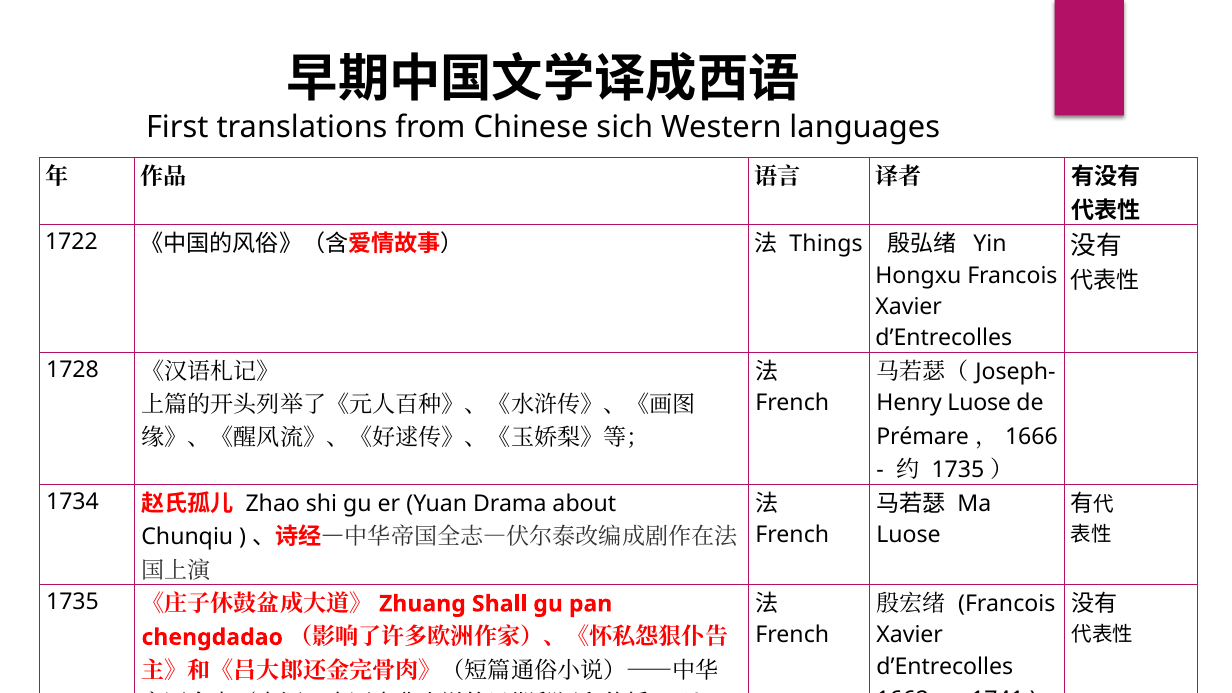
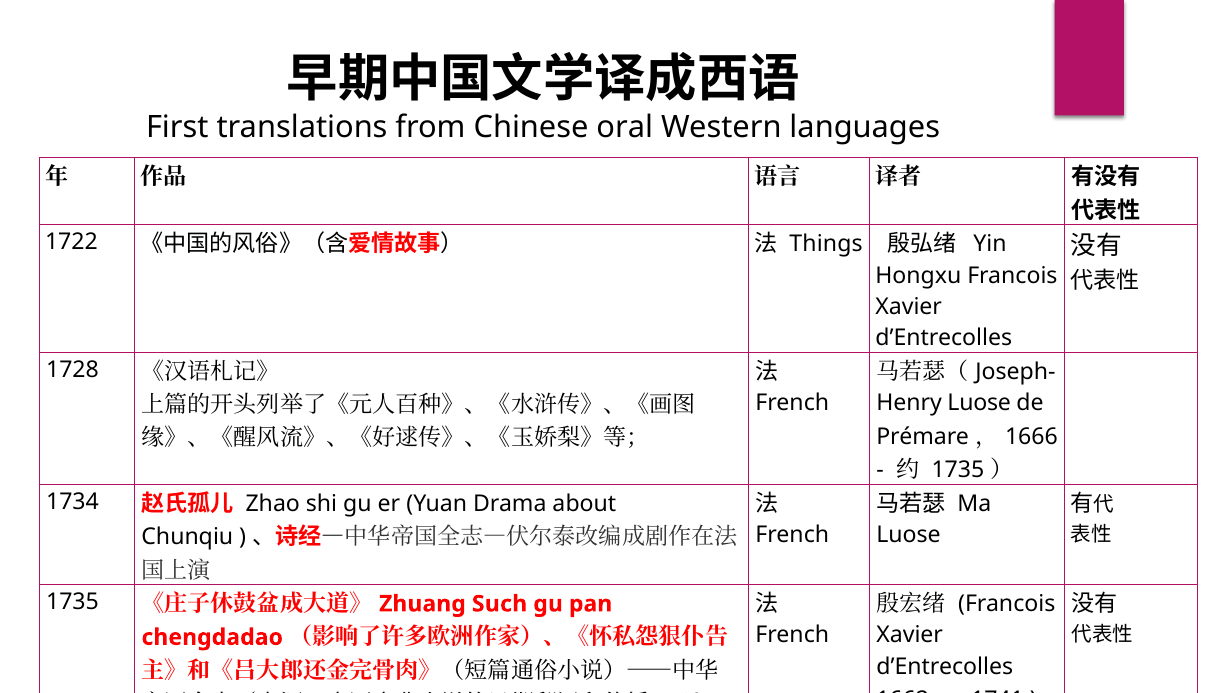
sich: sich -> oral (625, 128)
Shall: Shall -> Such (500, 604)
